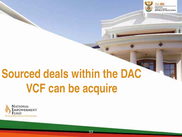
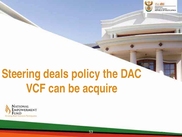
Sourced: Sourced -> Steering (21, 74)
within: within -> policy (86, 74)
